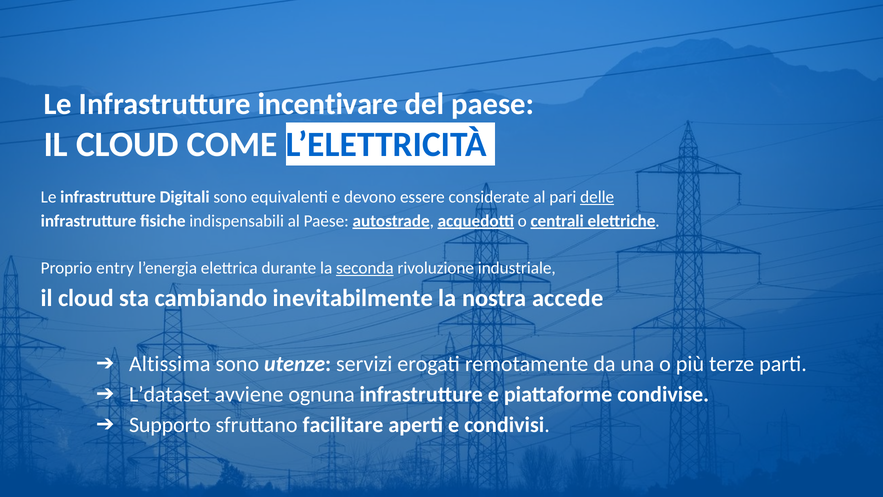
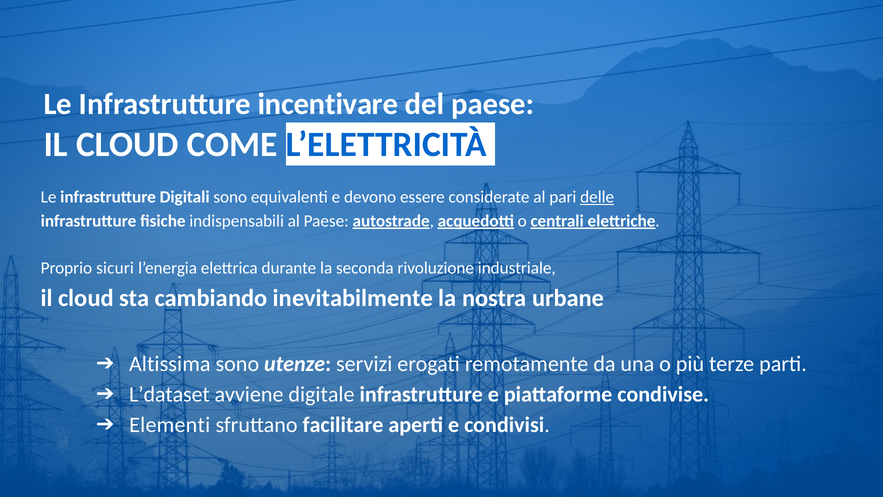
entry: entry -> sicuri (115, 268)
seconda underline: present -> none (365, 268)
accede: accede -> urbane (568, 298)
ognuna: ognuna -> digitale (321, 394)
Supporto: Supporto -> Elementi (170, 424)
